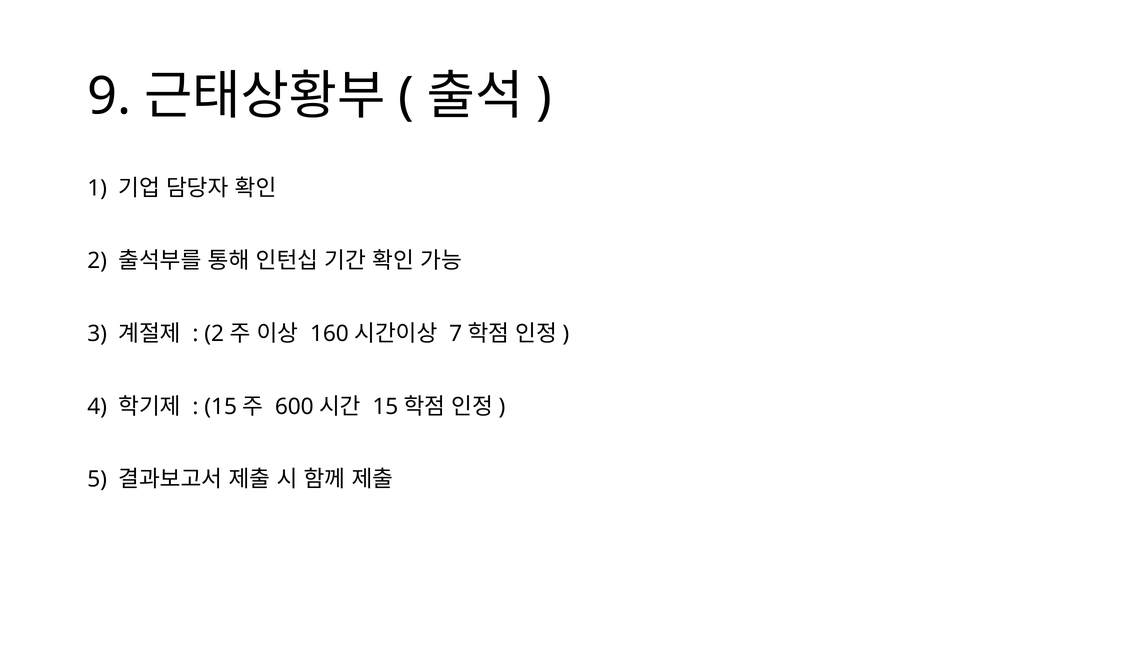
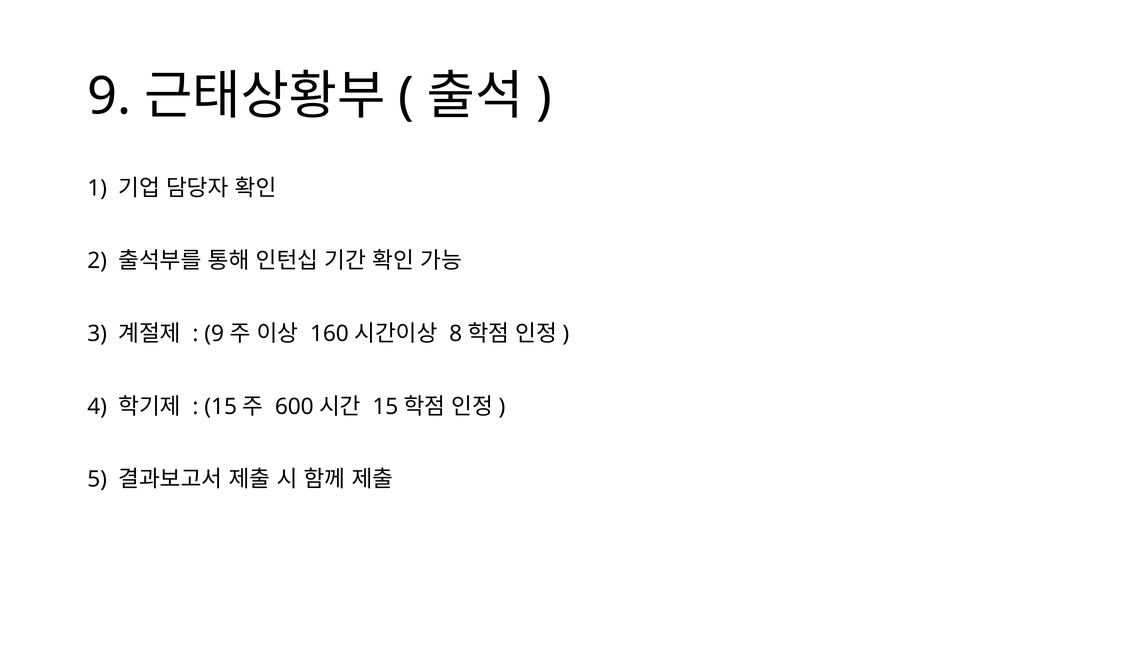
2: 2 -> 9 (214, 334)
7: 7 -> 8 (456, 334)
